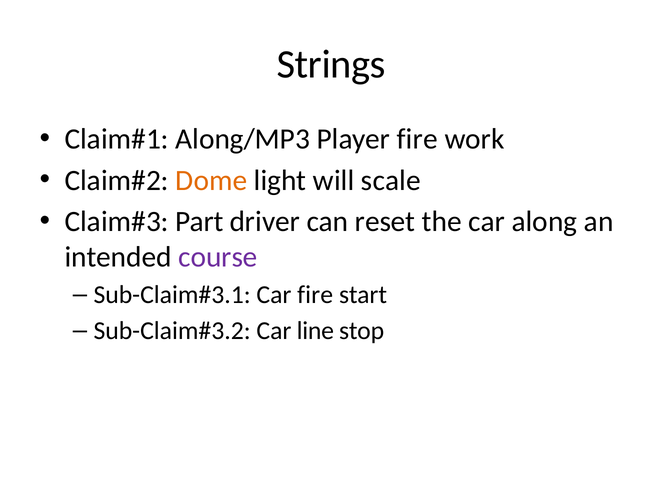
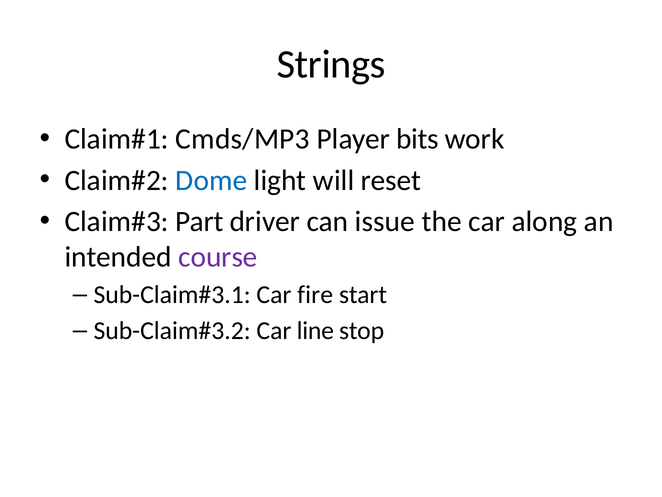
Along/MP3: Along/MP3 -> Cmds/MP3 (243, 139)
Player fire: fire -> bits (417, 139)
Dome colour: orange -> blue (211, 180)
scale: scale -> reset (391, 180)
reset: reset -> issue (385, 221)
